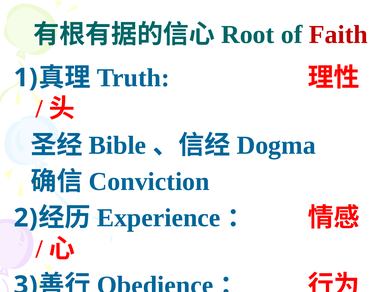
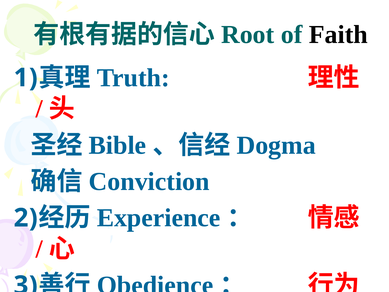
Faith colour: red -> black (338, 34)
